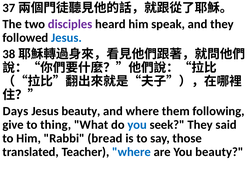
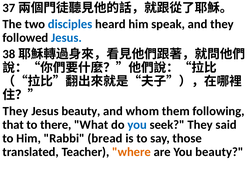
disciples colour: purple -> blue (70, 24)
Days: Days -> They (15, 111)
and where: where -> whom (142, 111)
give: give -> that (13, 125)
thing: thing -> there (56, 125)
where colour: blue -> orange (132, 152)
